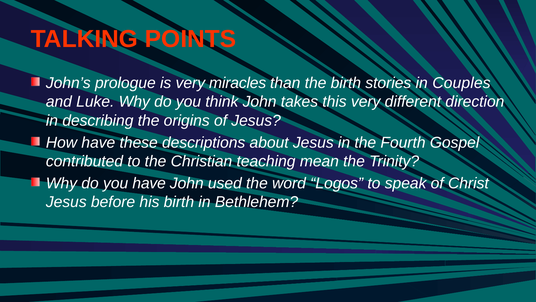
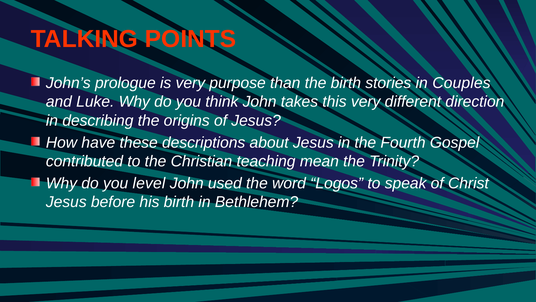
miracles: miracles -> purpose (238, 83)
you have: have -> level (149, 183)
